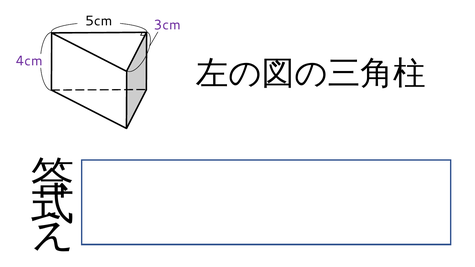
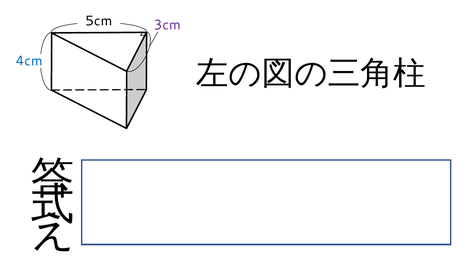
4cm colour: purple -> blue (29, 61)
